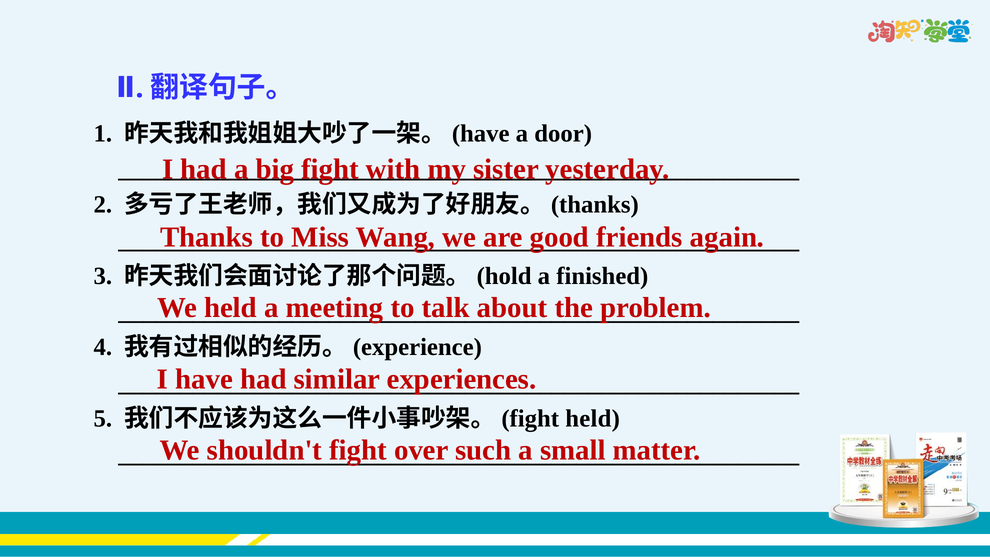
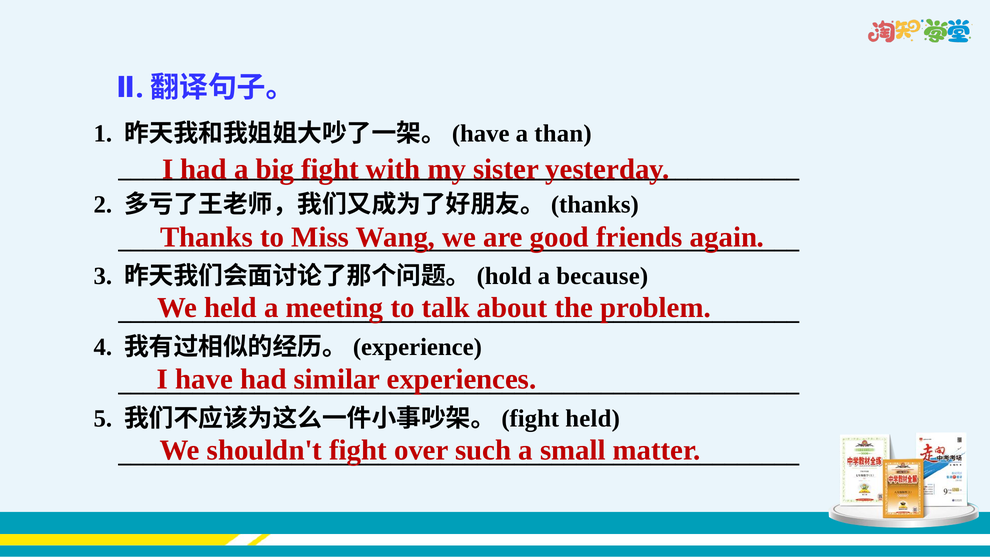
door: door -> than (563, 133)
finished: finished -> because (602, 276)
